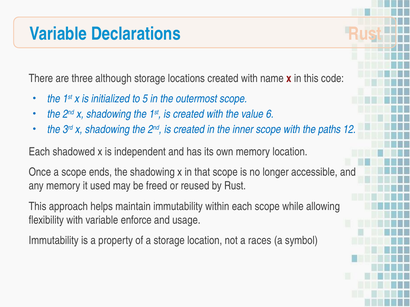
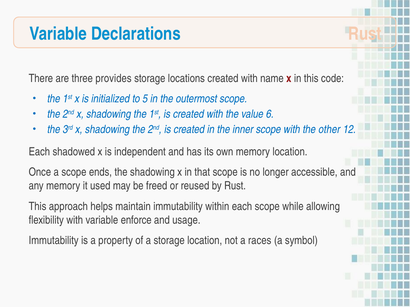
although: although -> provides (113, 79)
paths: paths -> other (329, 130)
